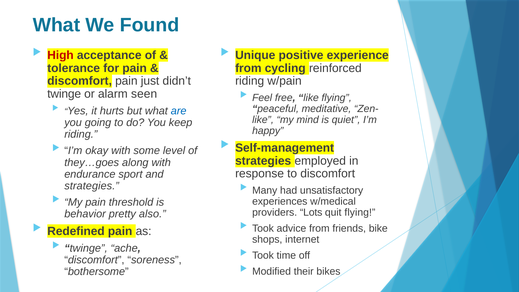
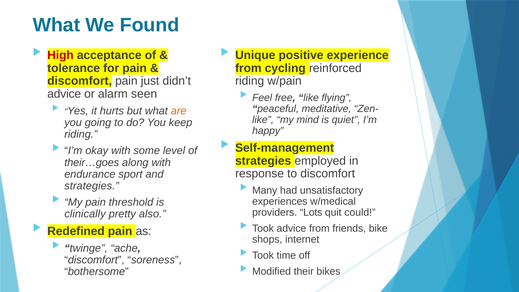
twinge: twinge -> advice (64, 94)
are colour: blue -> orange (179, 111)
they…goes: they…goes -> their…goes (92, 162)
quit flying: flying -> could (360, 212)
behavior: behavior -> clinically (85, 214)
